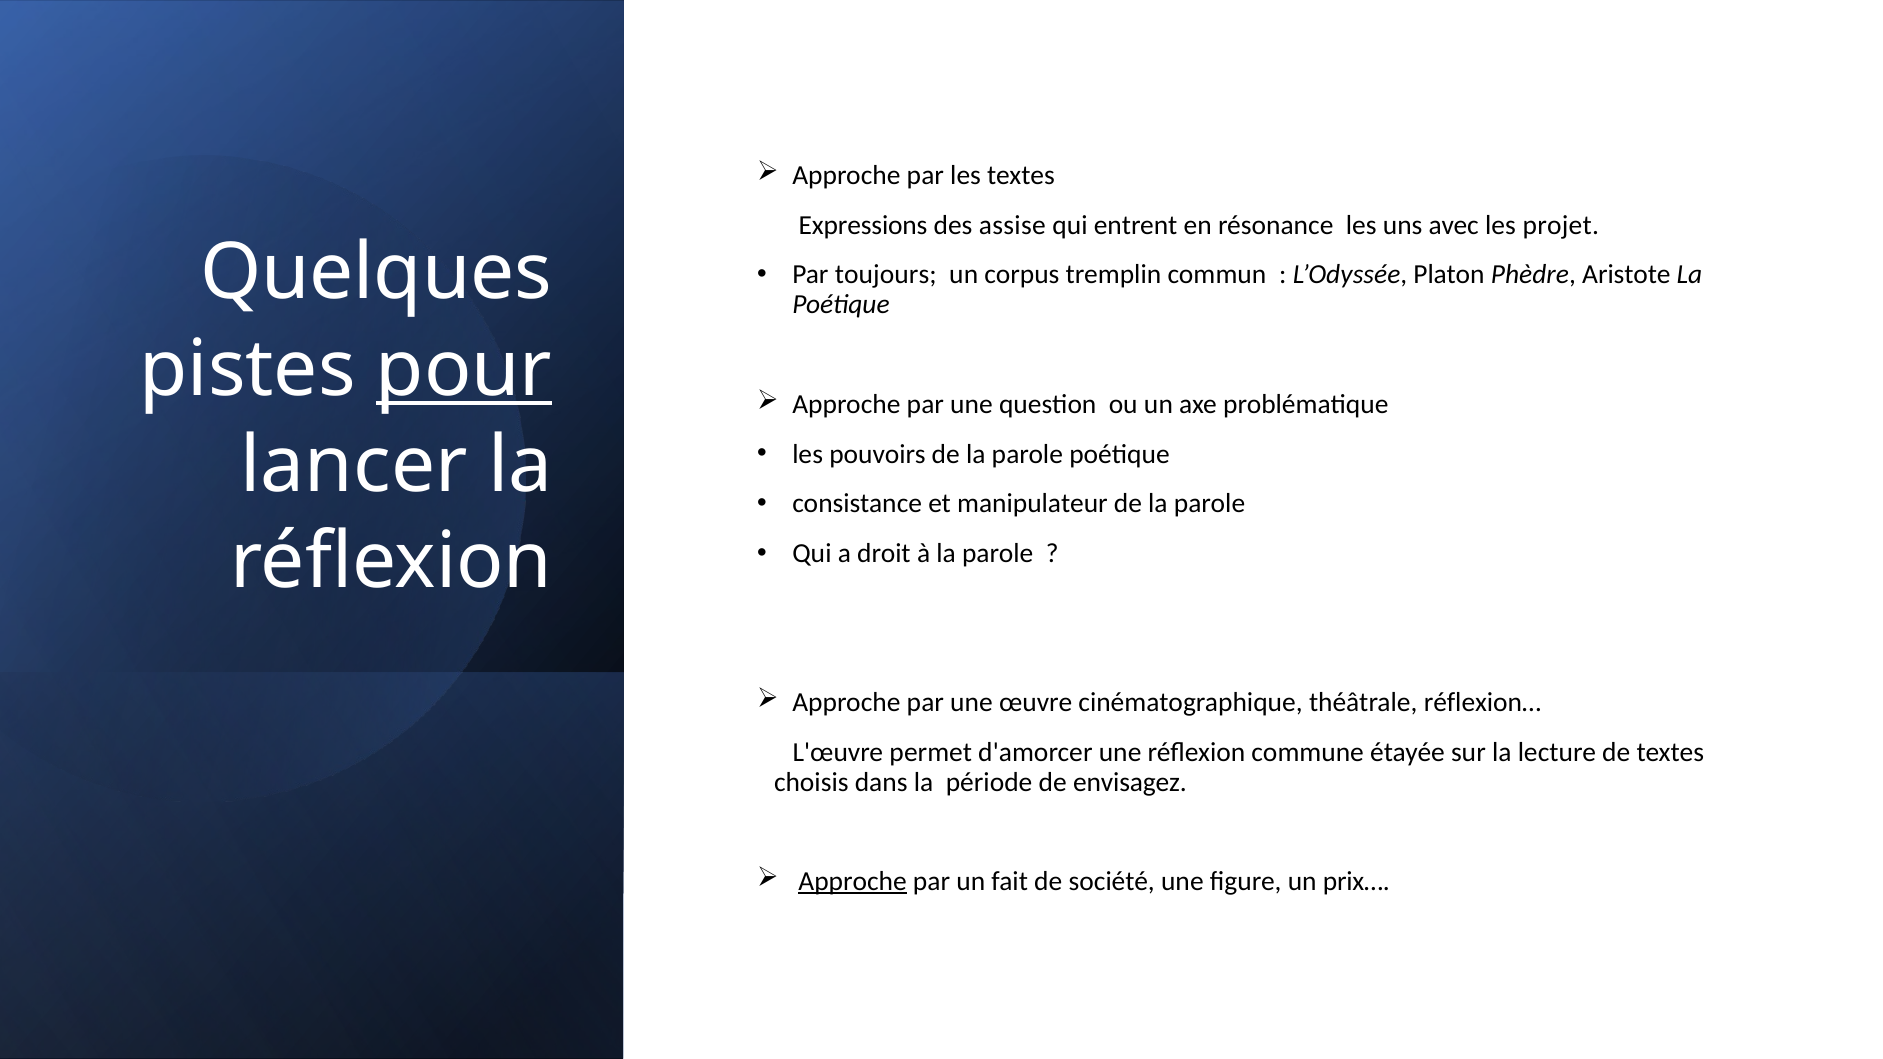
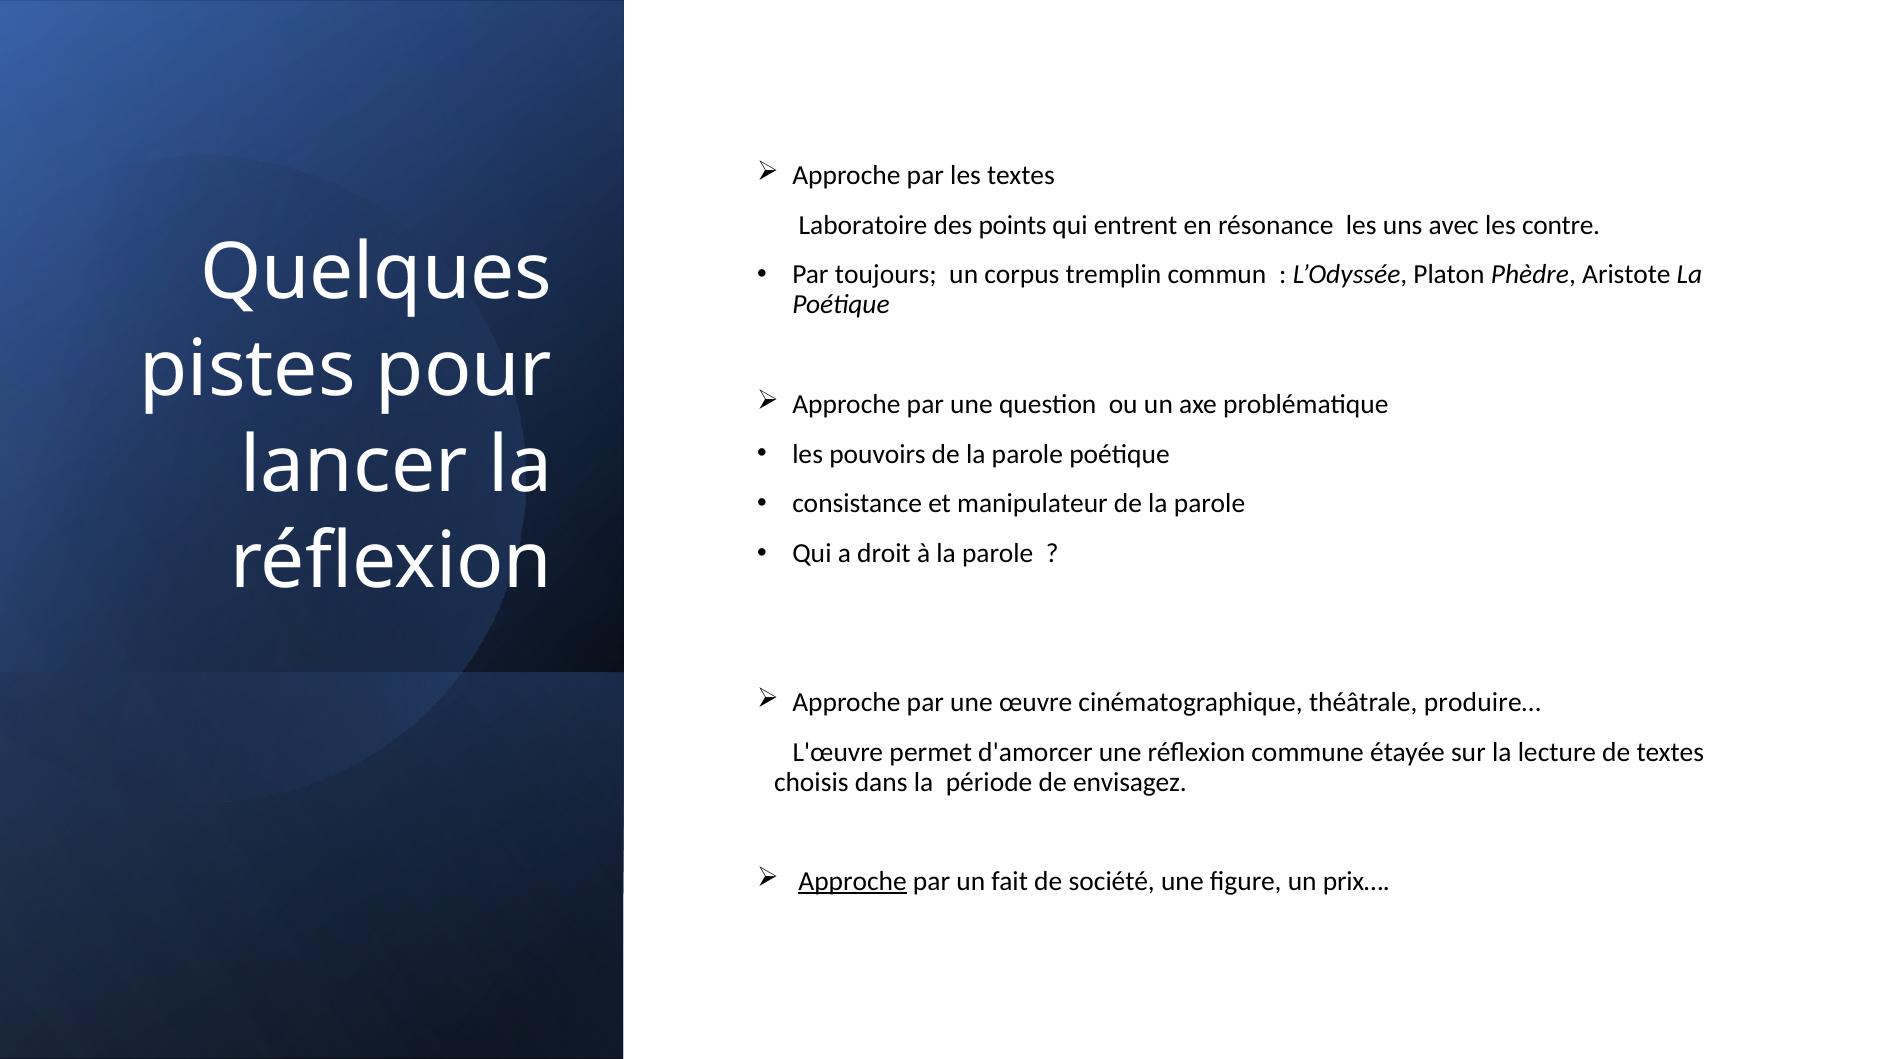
Expressions: Expressions -> Laboratoire (863, 225)
assise: assise -> points (1013, 225)
projet: projet -> contre (1561, 225)
pour underline: present -> none (464, 369)
réflexion…: réflexion… -> produire… (1482, 703)
